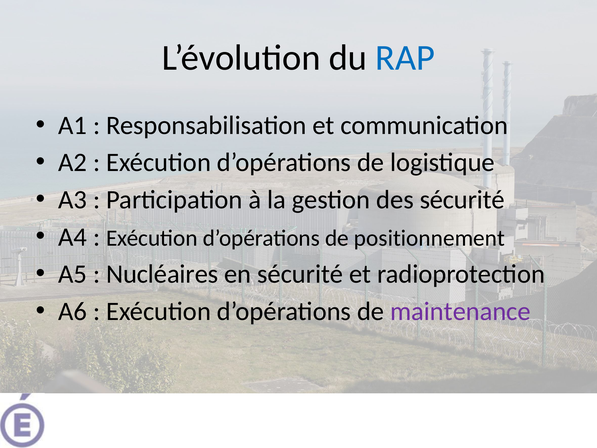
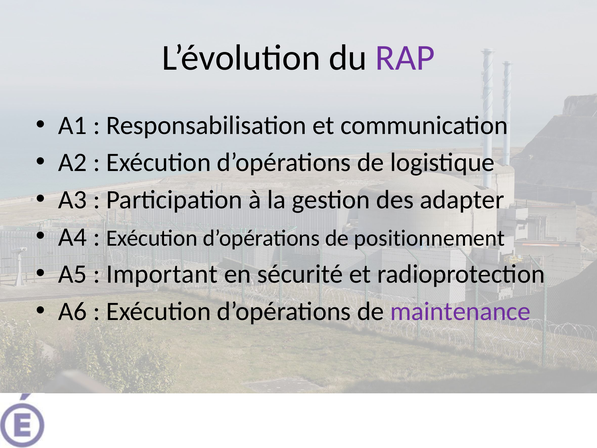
RAP colour: blue -> purple (405, 58)
des sécurité: sécurité -> adapter (462, 200)
Nucléaires: Nucléaires -> Important (162, 274)
